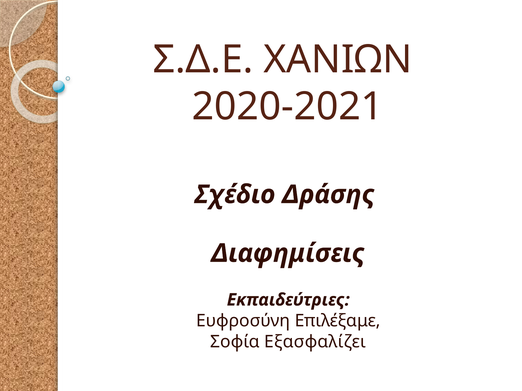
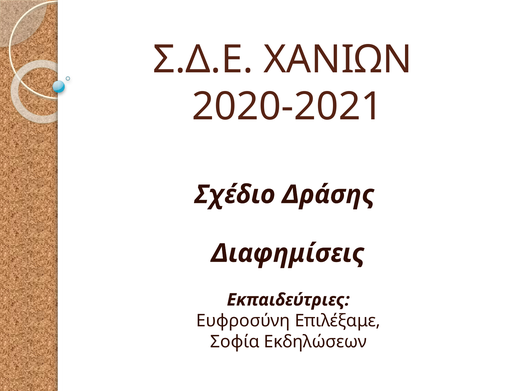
Εξασφαλίζει: Εξασφαλίζει -> Εκδηλώσεων (315, 342)
